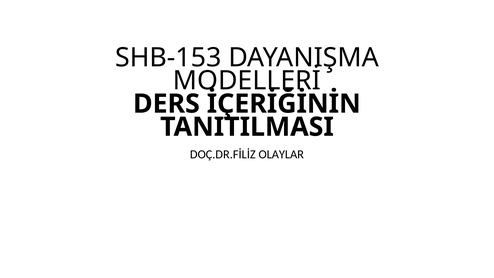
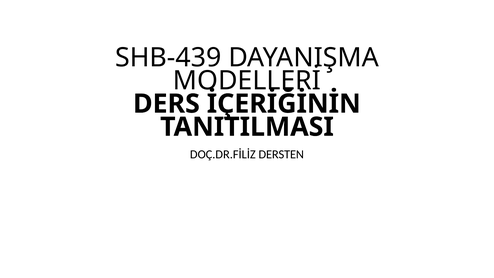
SHB-153: SHB-153 -> SHB-439 (168, 58)
OLAYLAR: OLAYLAR -> DERSTEN (281, 154)
